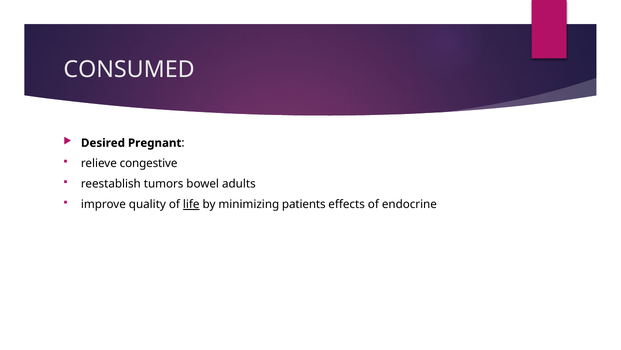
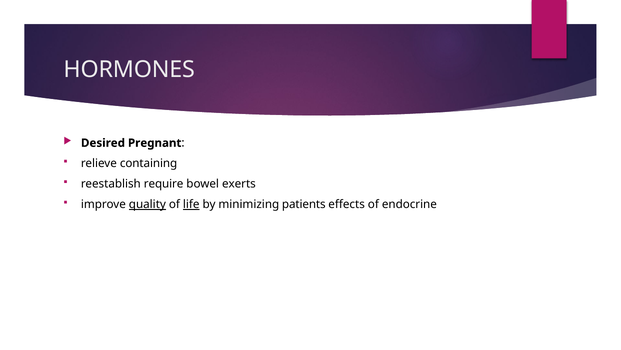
CONSUMED: CONSUMED -> HORMONES (129, 69)
congestive: congestive -> containing (149, 163)
tumors: tumors -> require (164, 184)
adults: adults -> exerts (239, 184)
quality underline: none -> present (147, 204)
